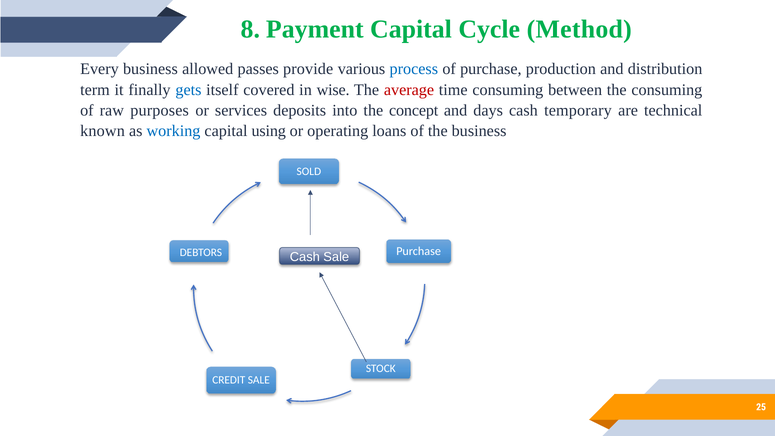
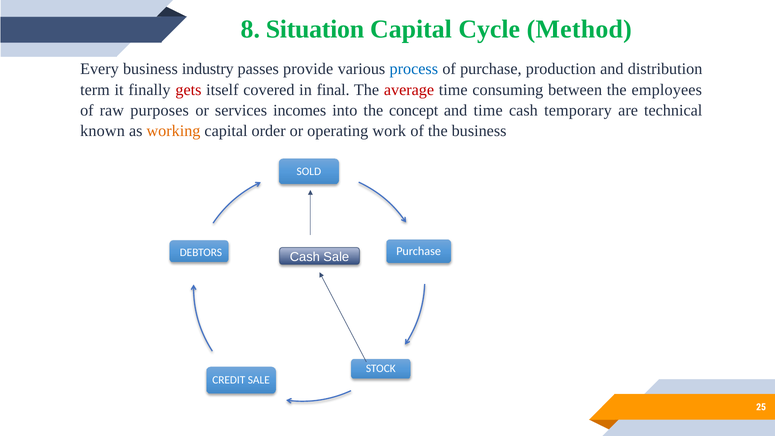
Payment: Payment -> Situation (315, 29)
allowed: allowed -> industry (208, 69)
gets colour: blue -> red (188, 90)
wise: wise -> final (333, 90)
the consuming: consuming -> employees (667, 90)
deposits: deposits -> incomes (300, 110)
and days: days -> time (488, 110)
working colour: blue -> orange (174, 131)
using: using -> order (269, 131)
loans: loans -> work (389, 131)
